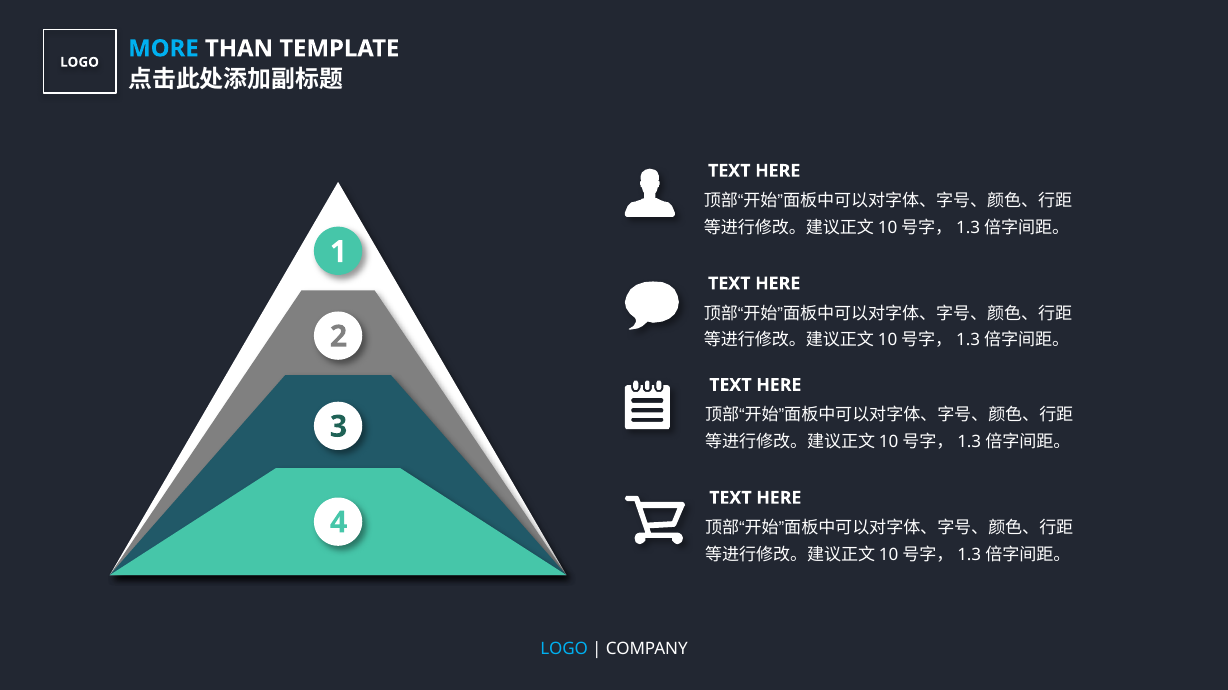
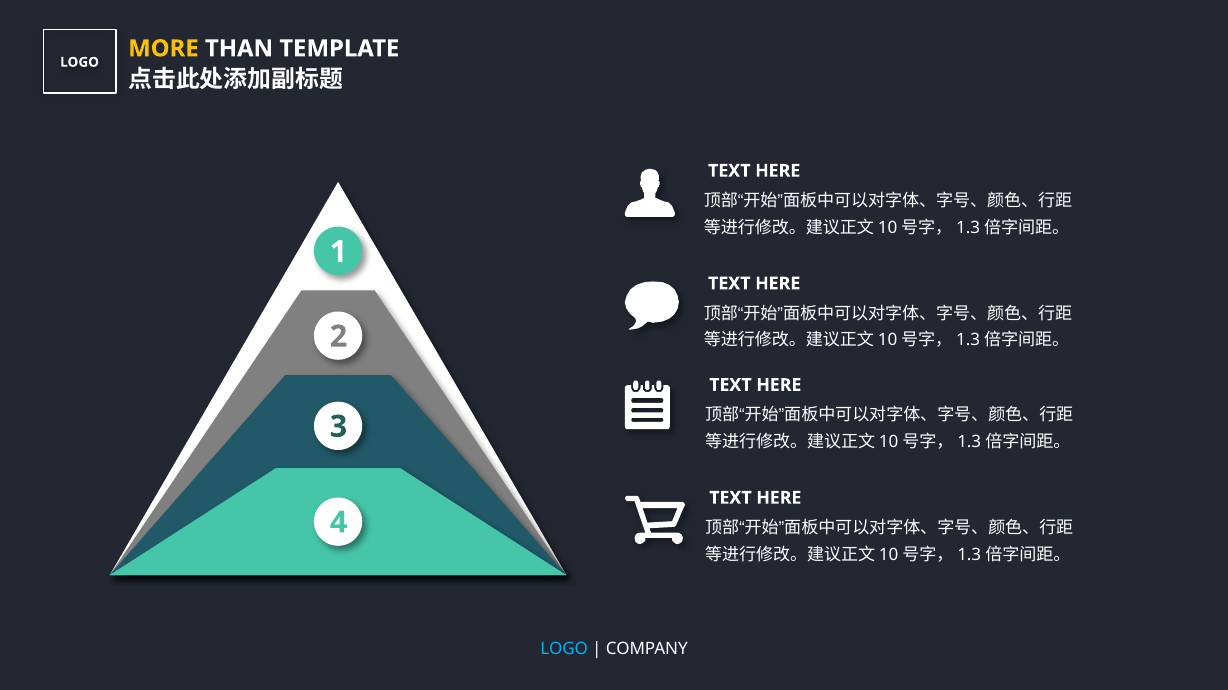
MORE colour: light blue -> yellow (163, 49)
